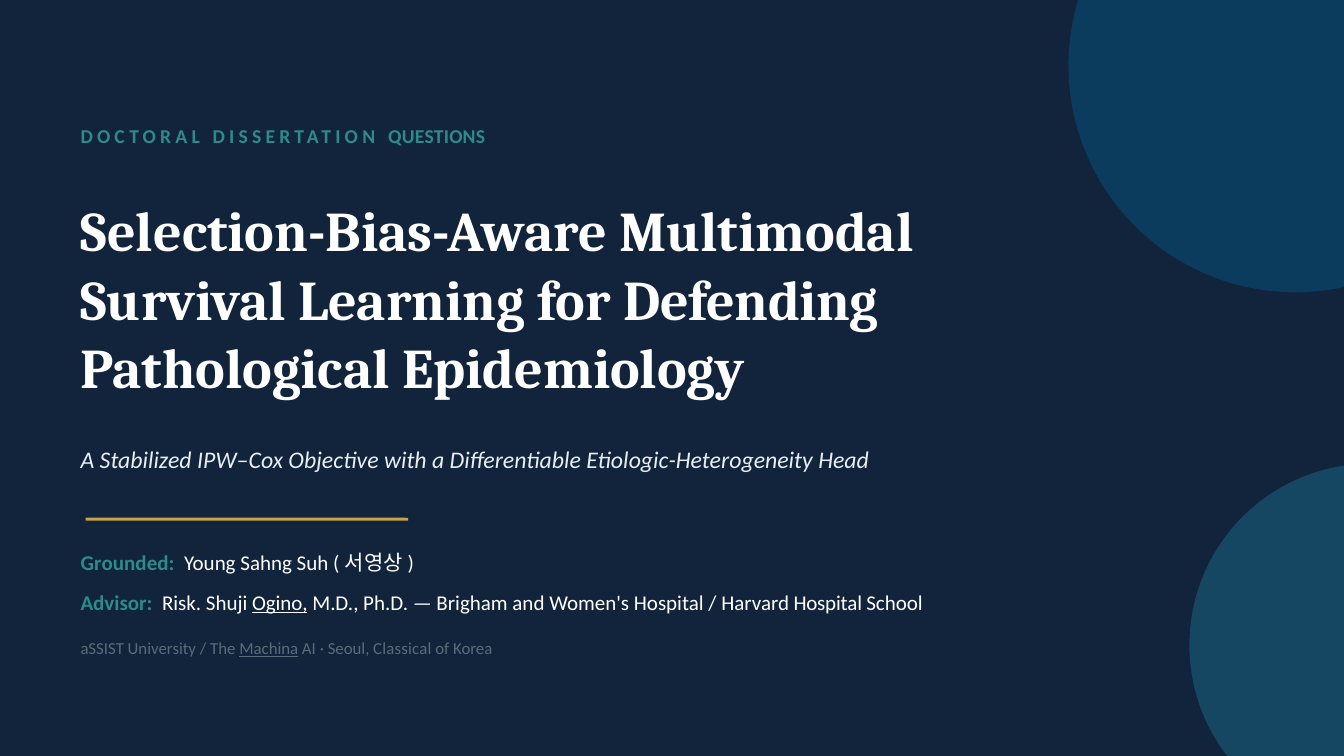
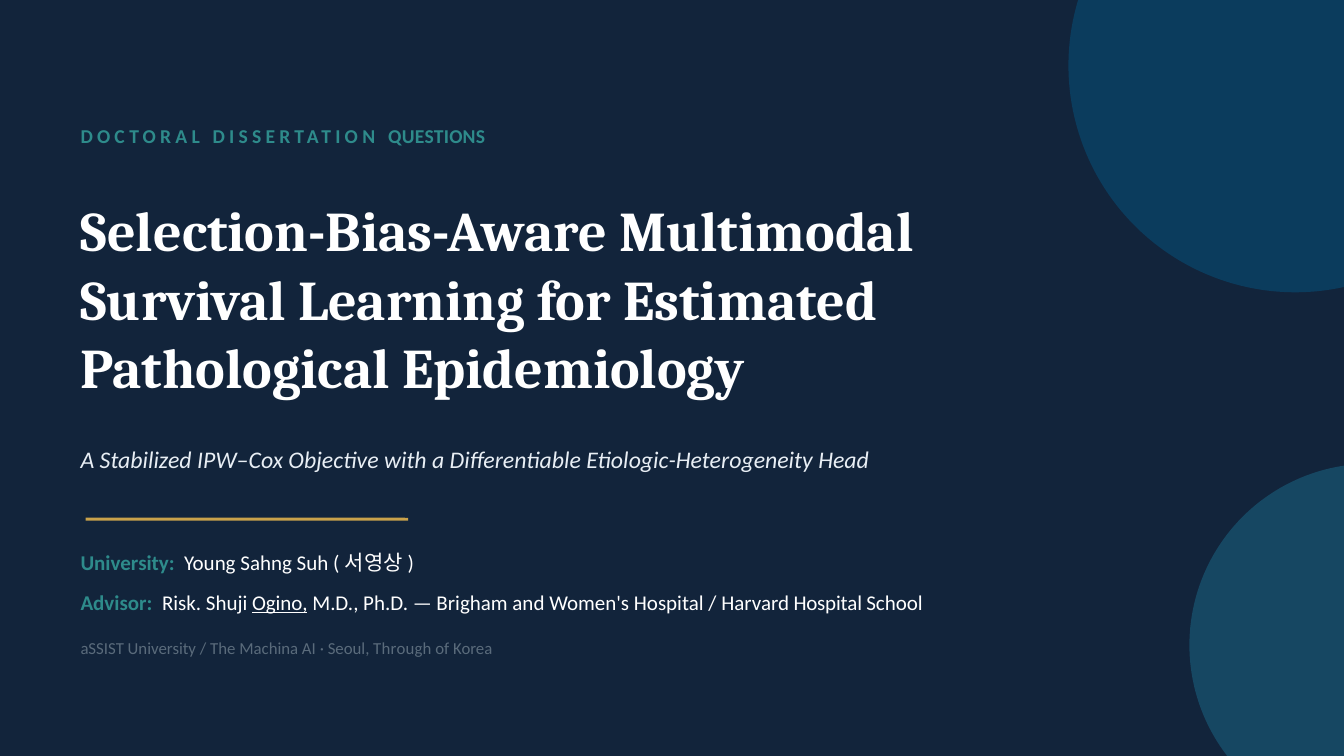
Defending: Defending -> Estimated (750, 302)
Grounded: Grounded -> University (128, 563)
Machina underline: present -> none (269, 649)
Classical: Classical -> Through (402, 649)
